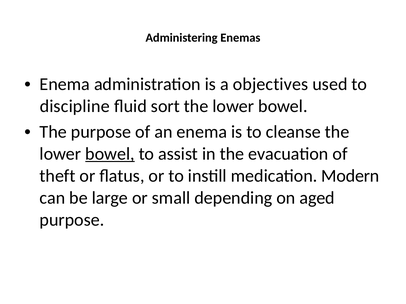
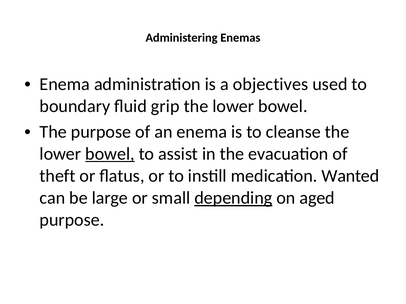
discipline: discipline -> boundary (75, 106)
sort: sort -> grip (165, 106)
Modern: Modern -> Wanted (350, 176)
depending underline: none -> present (233, 198)
